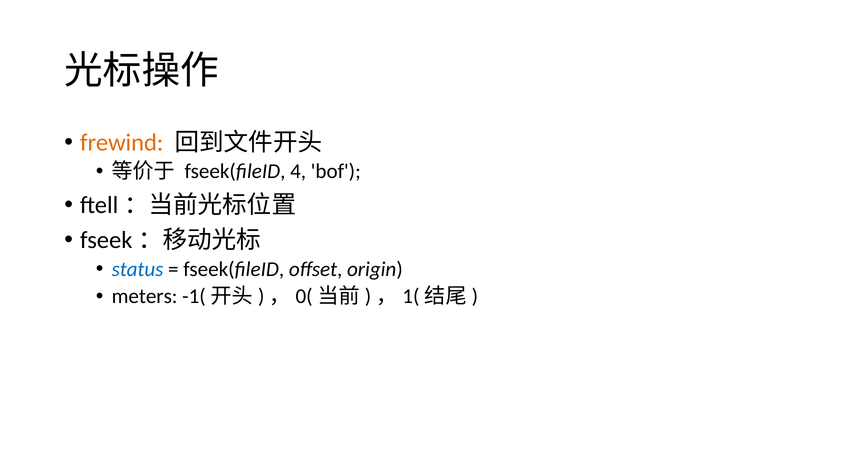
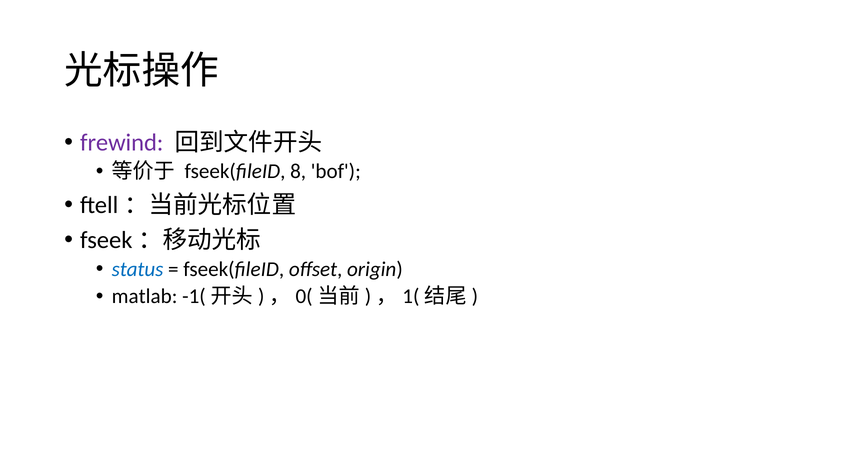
frewind colour: orange -> purple (122, 143)
4: 4 -> 8 (298, 172)
meters: meters -> matlab (145, 297)
